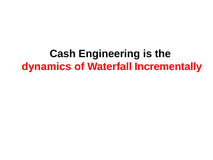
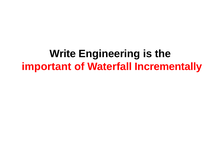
Cash: Cash -> Write (63, 54)
dynamics: dynamics -> important (47, 66)
